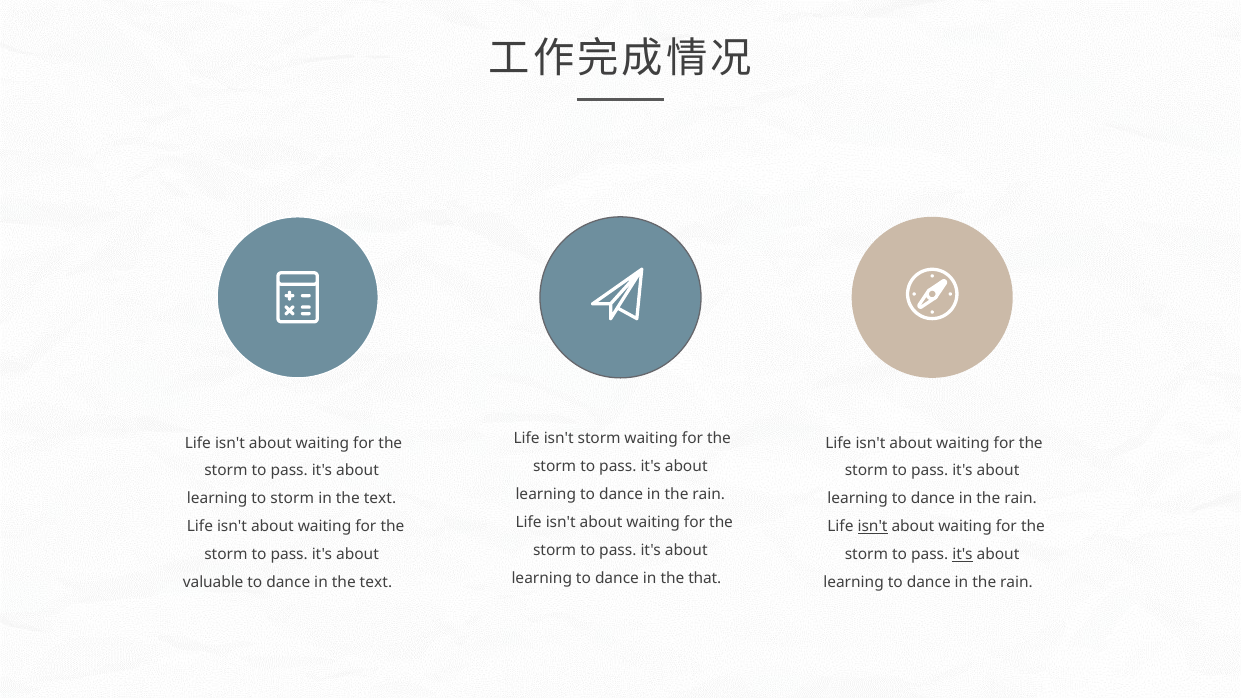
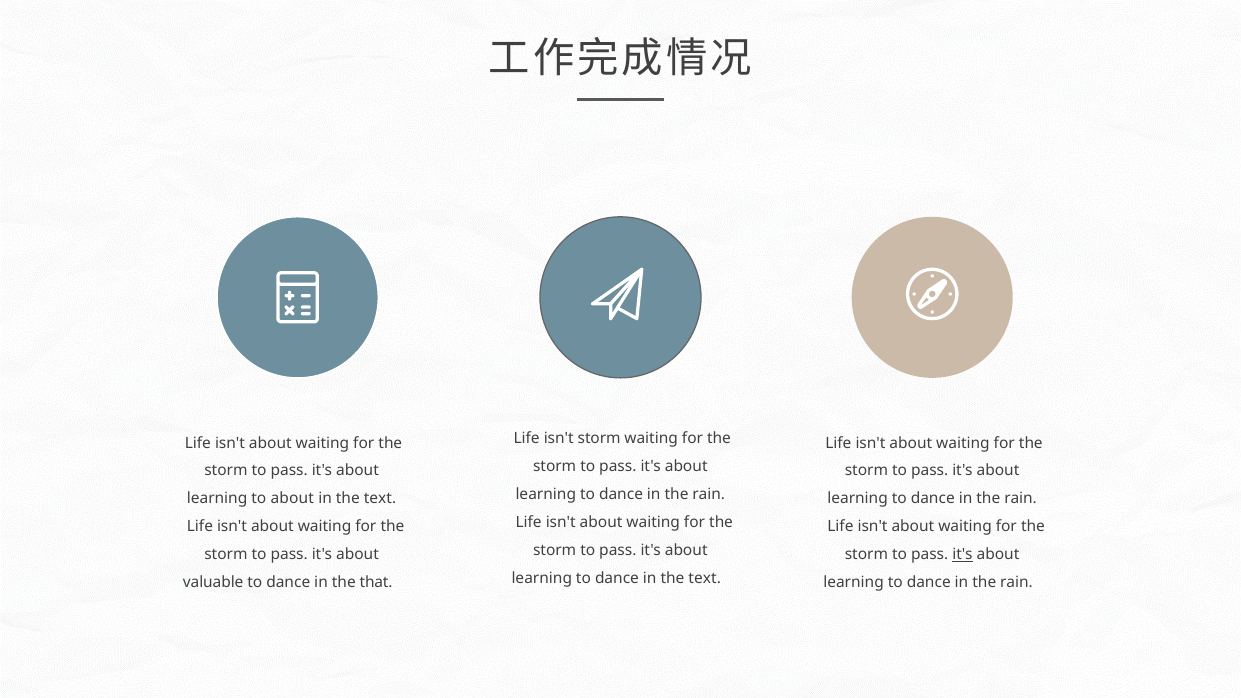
to storm: storm -> about (292, 499)
isn't underline: present -> none (873, 527)
dance in the that: that -> text (705, 578)
dance in the text: text -> that (376, 583)
